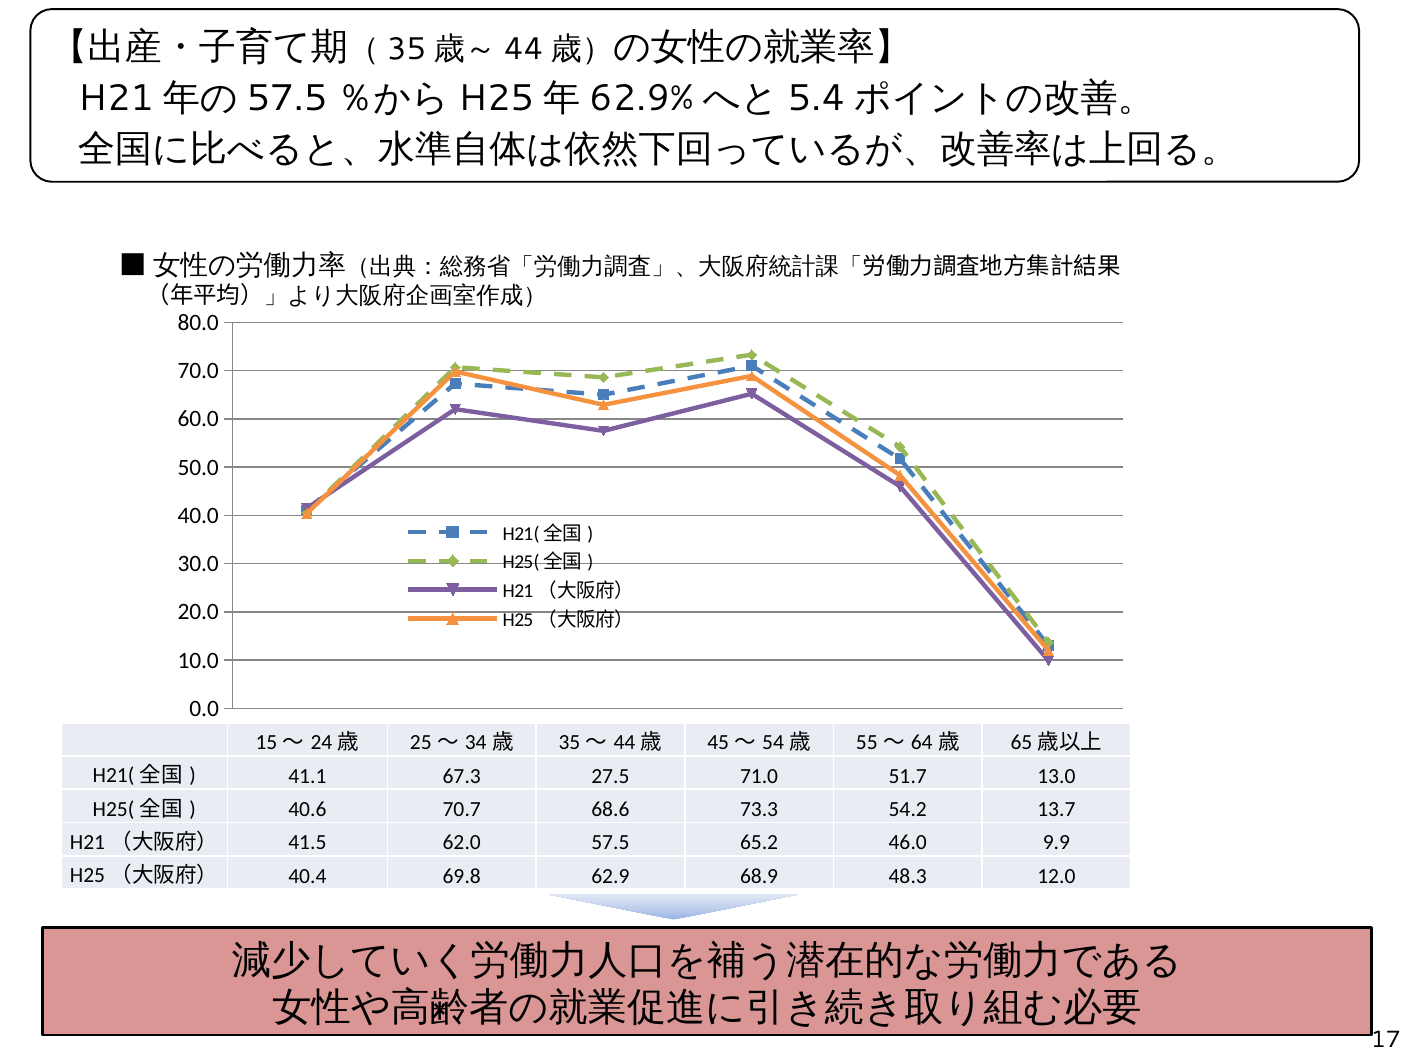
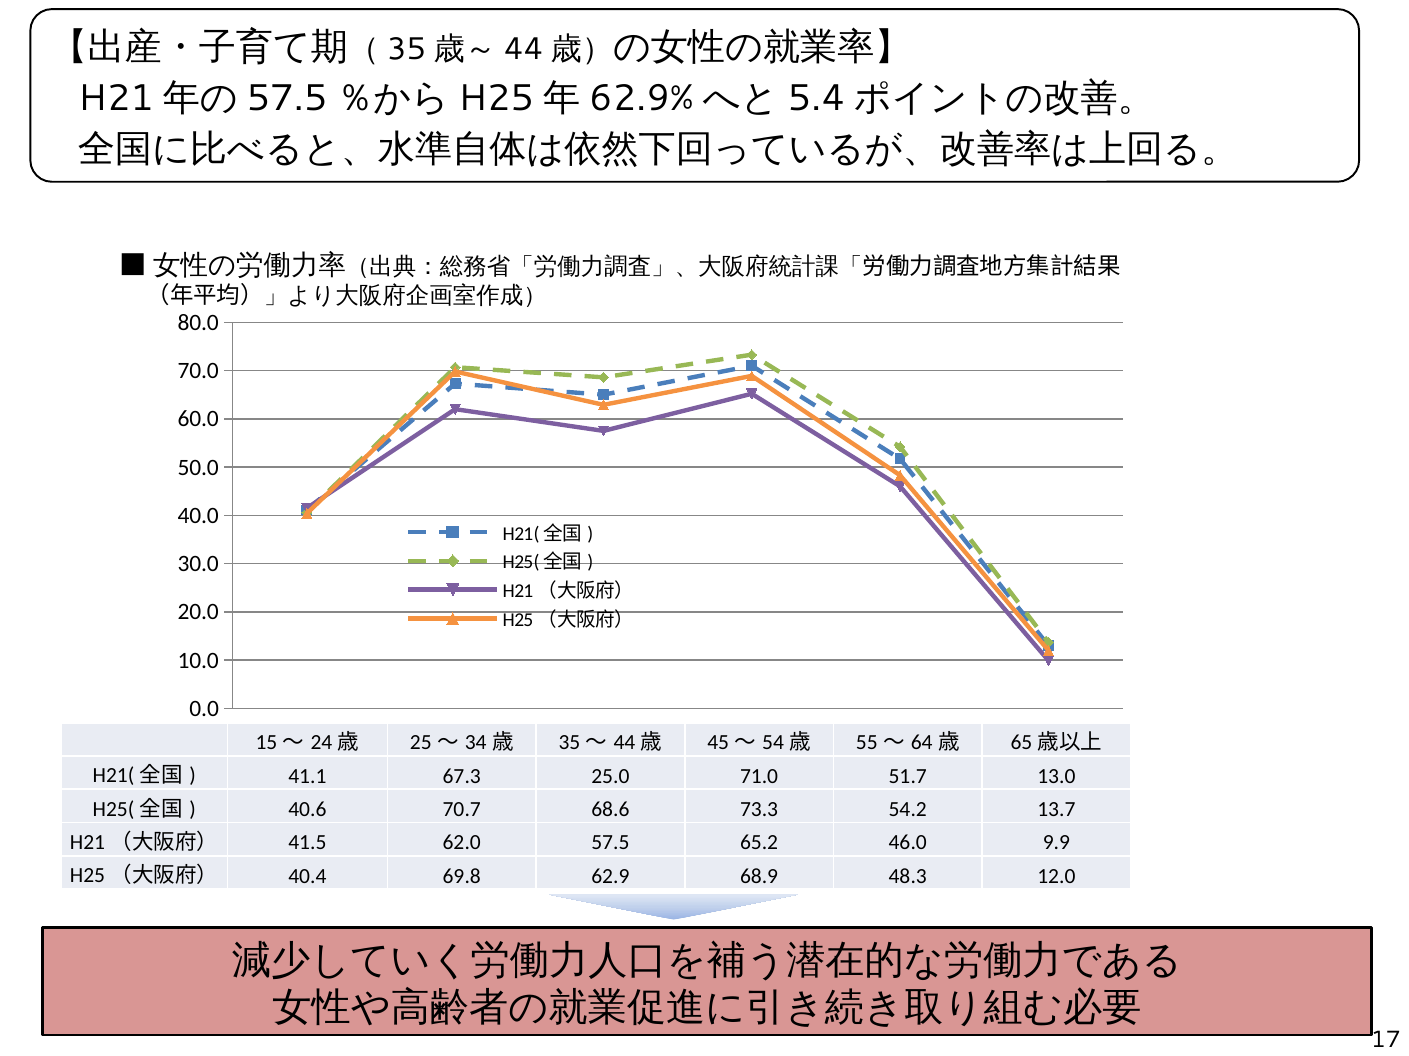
27.5: 27.5 -> 25.0 (610, 777)
